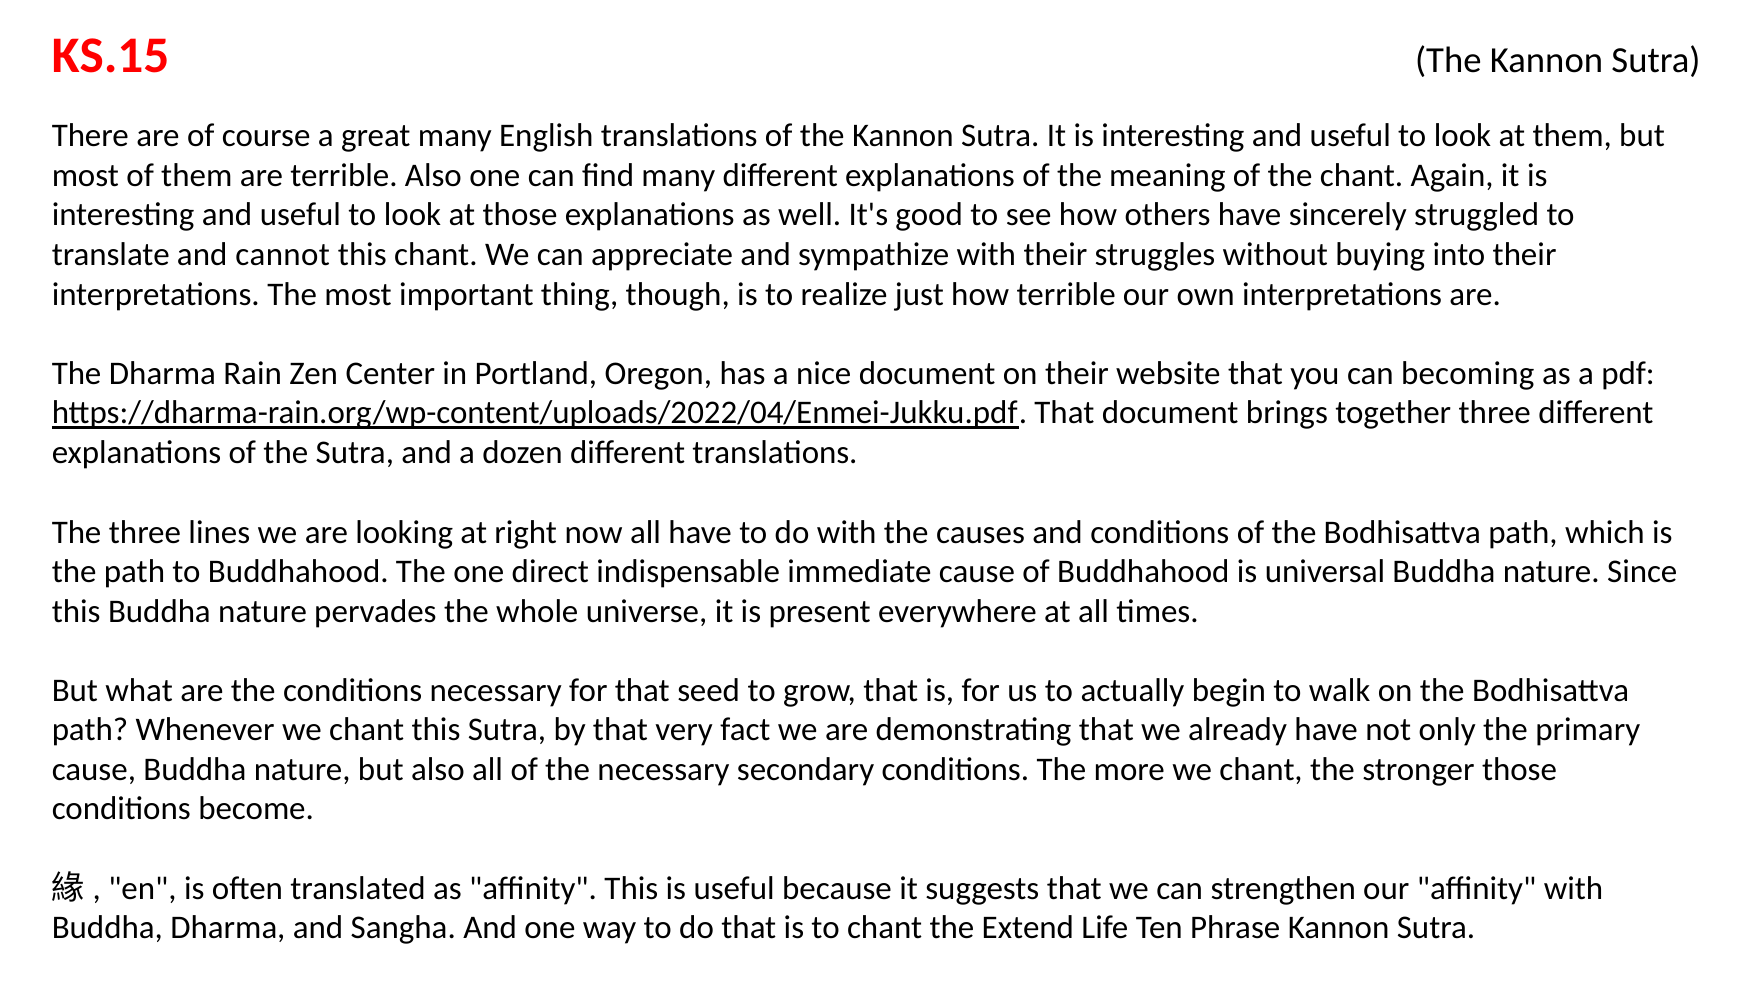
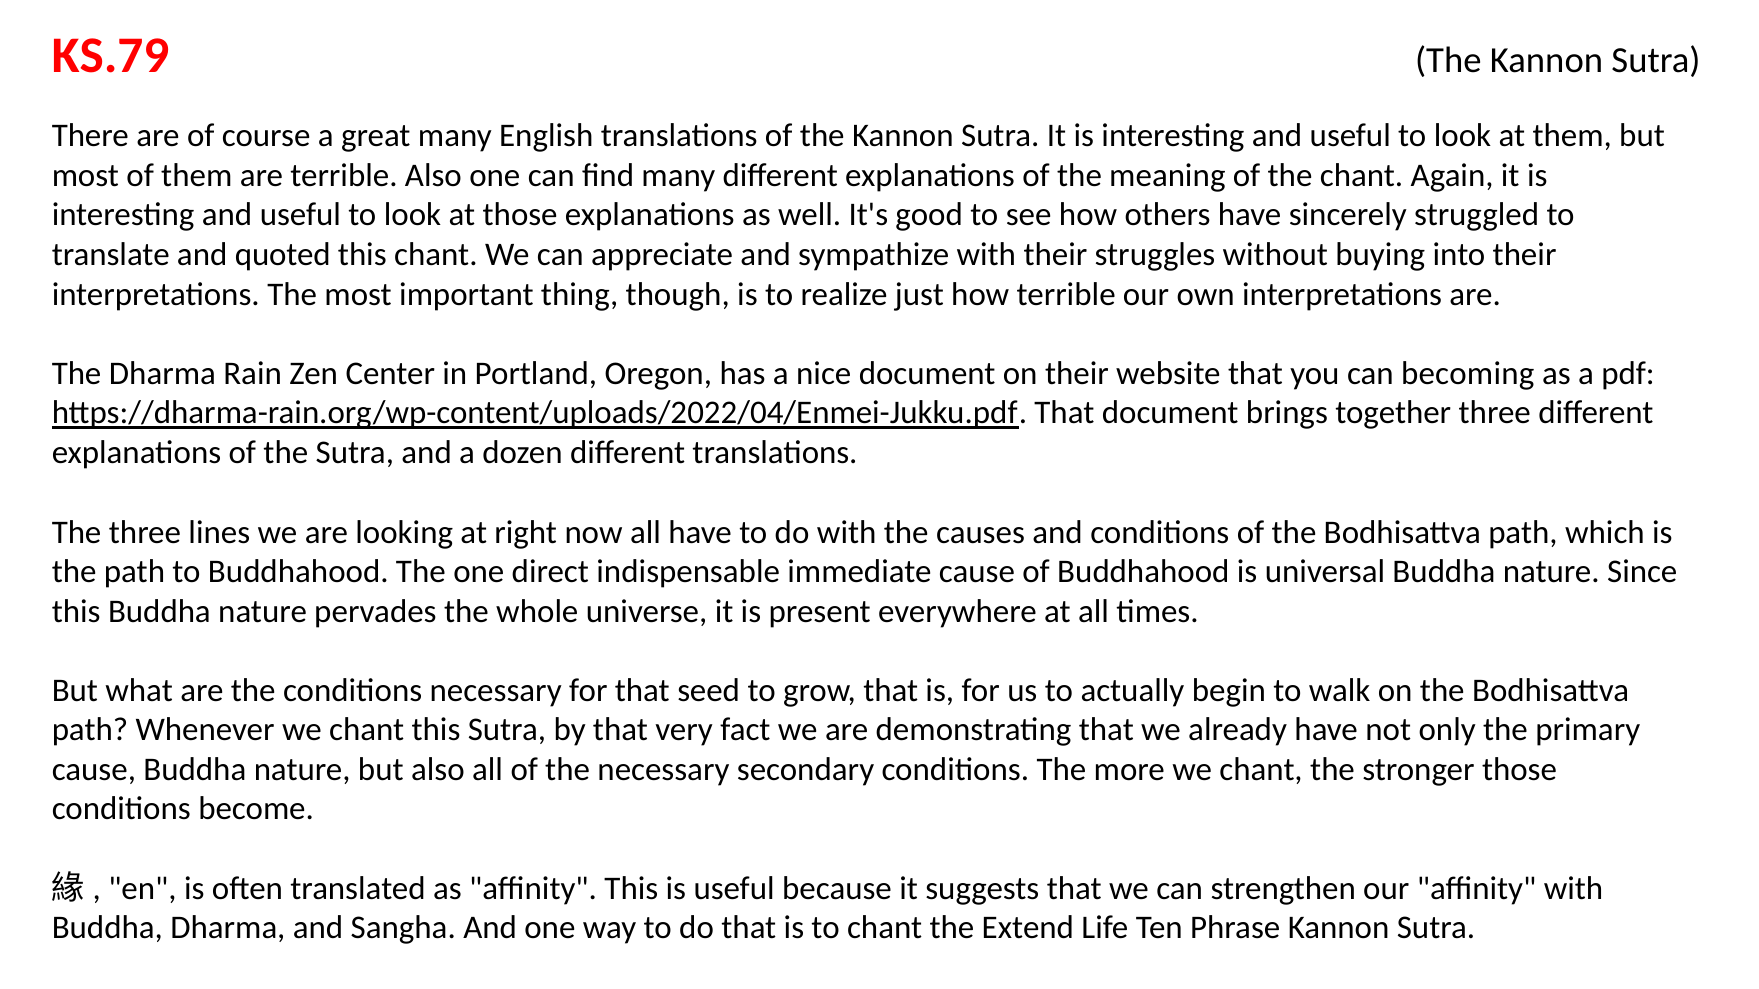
KS.15: KS.15 -> KS.79 (110, 56)
cannot: cannot -> quoted (283, 255)
